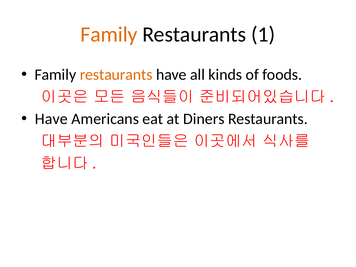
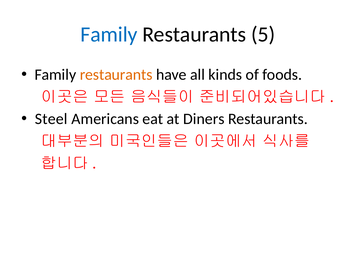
Family colour: orange -> blue (109, 34)
1: 1 -> 5 (263, 34)
Have: Have -> Steel (51, 119)
